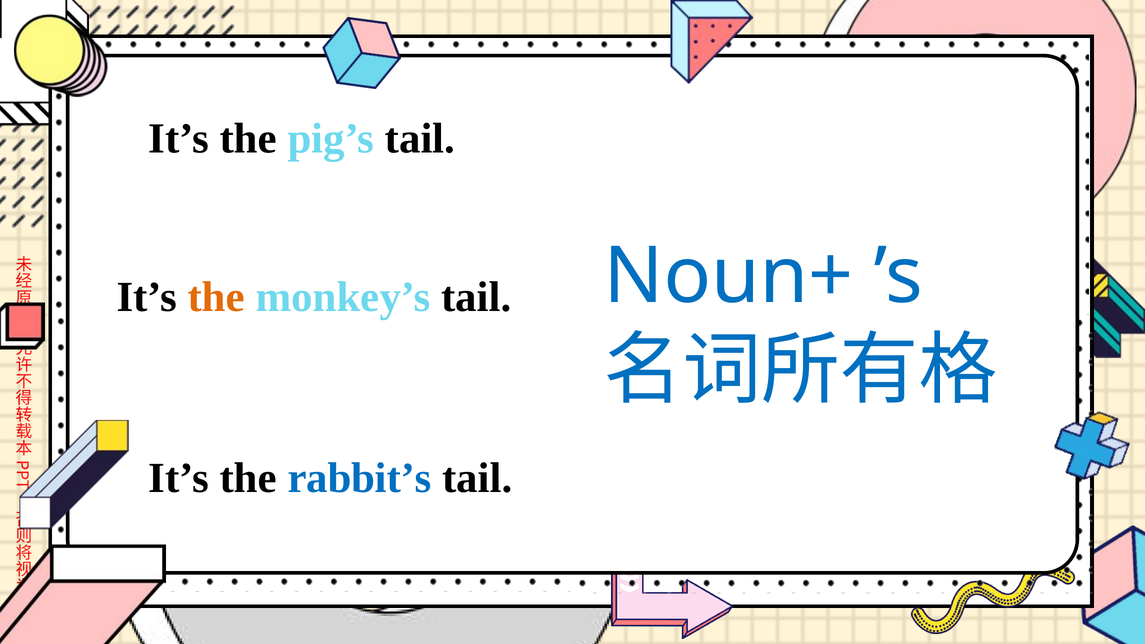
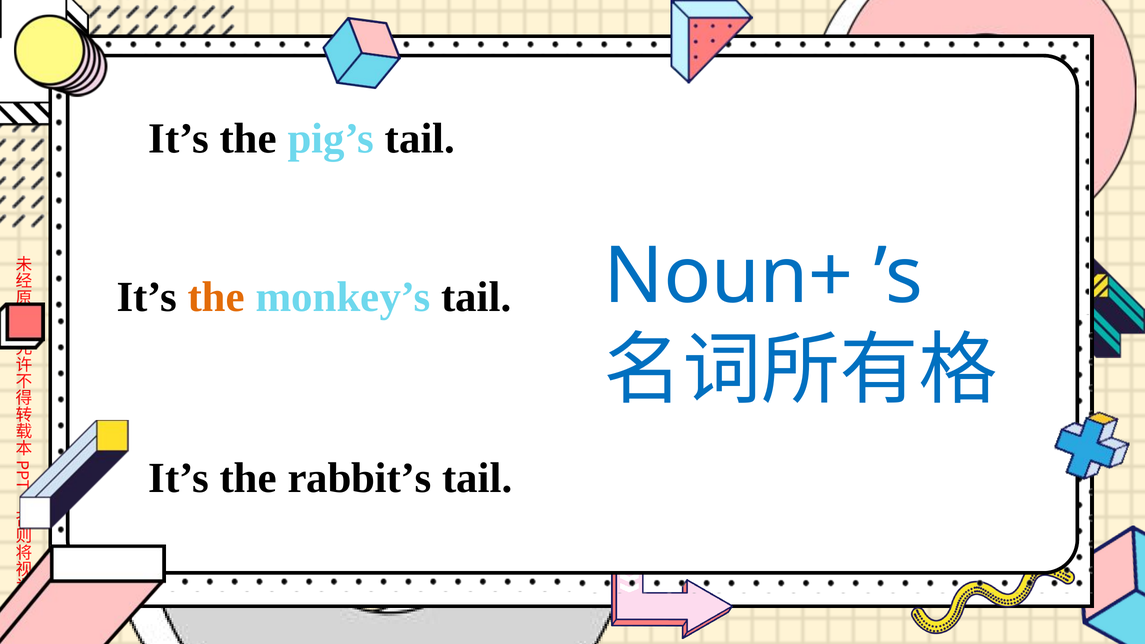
rabbit’s colour: blue -> black (360, 478)
